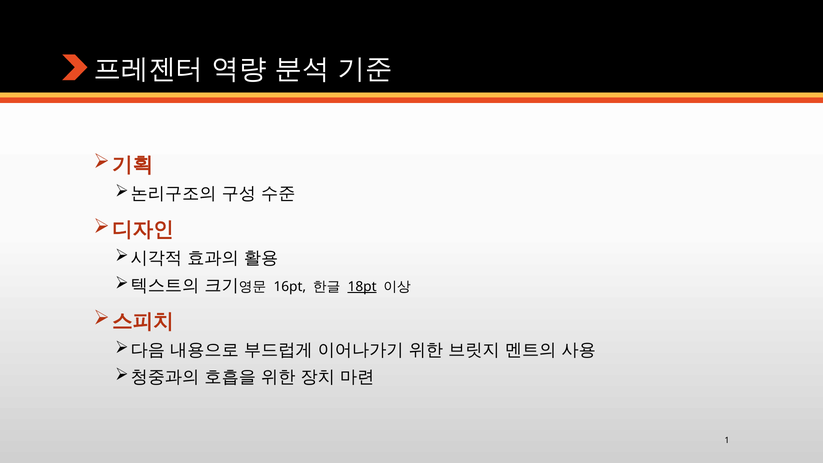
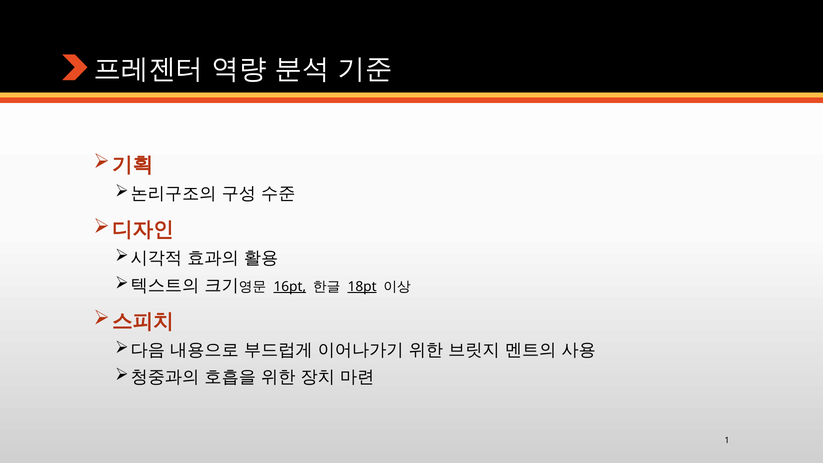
16pt underline: none -> present (290, 286)
